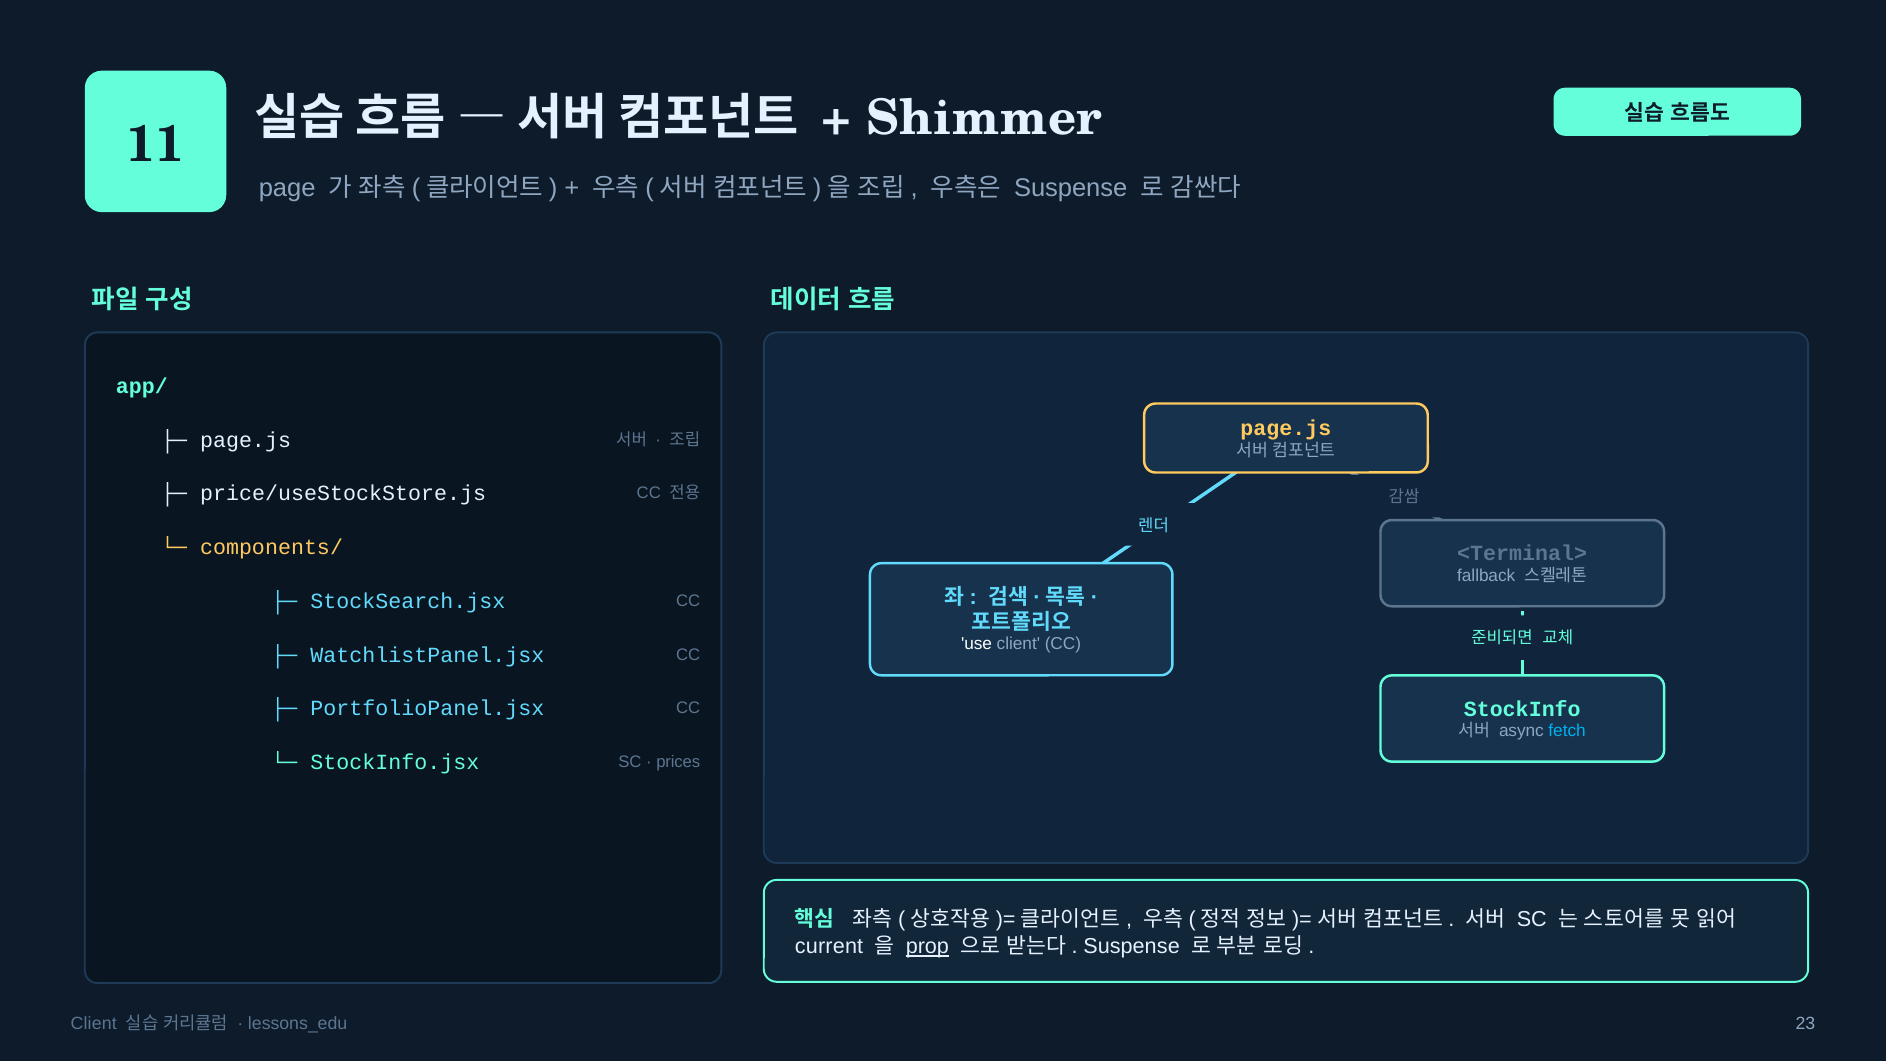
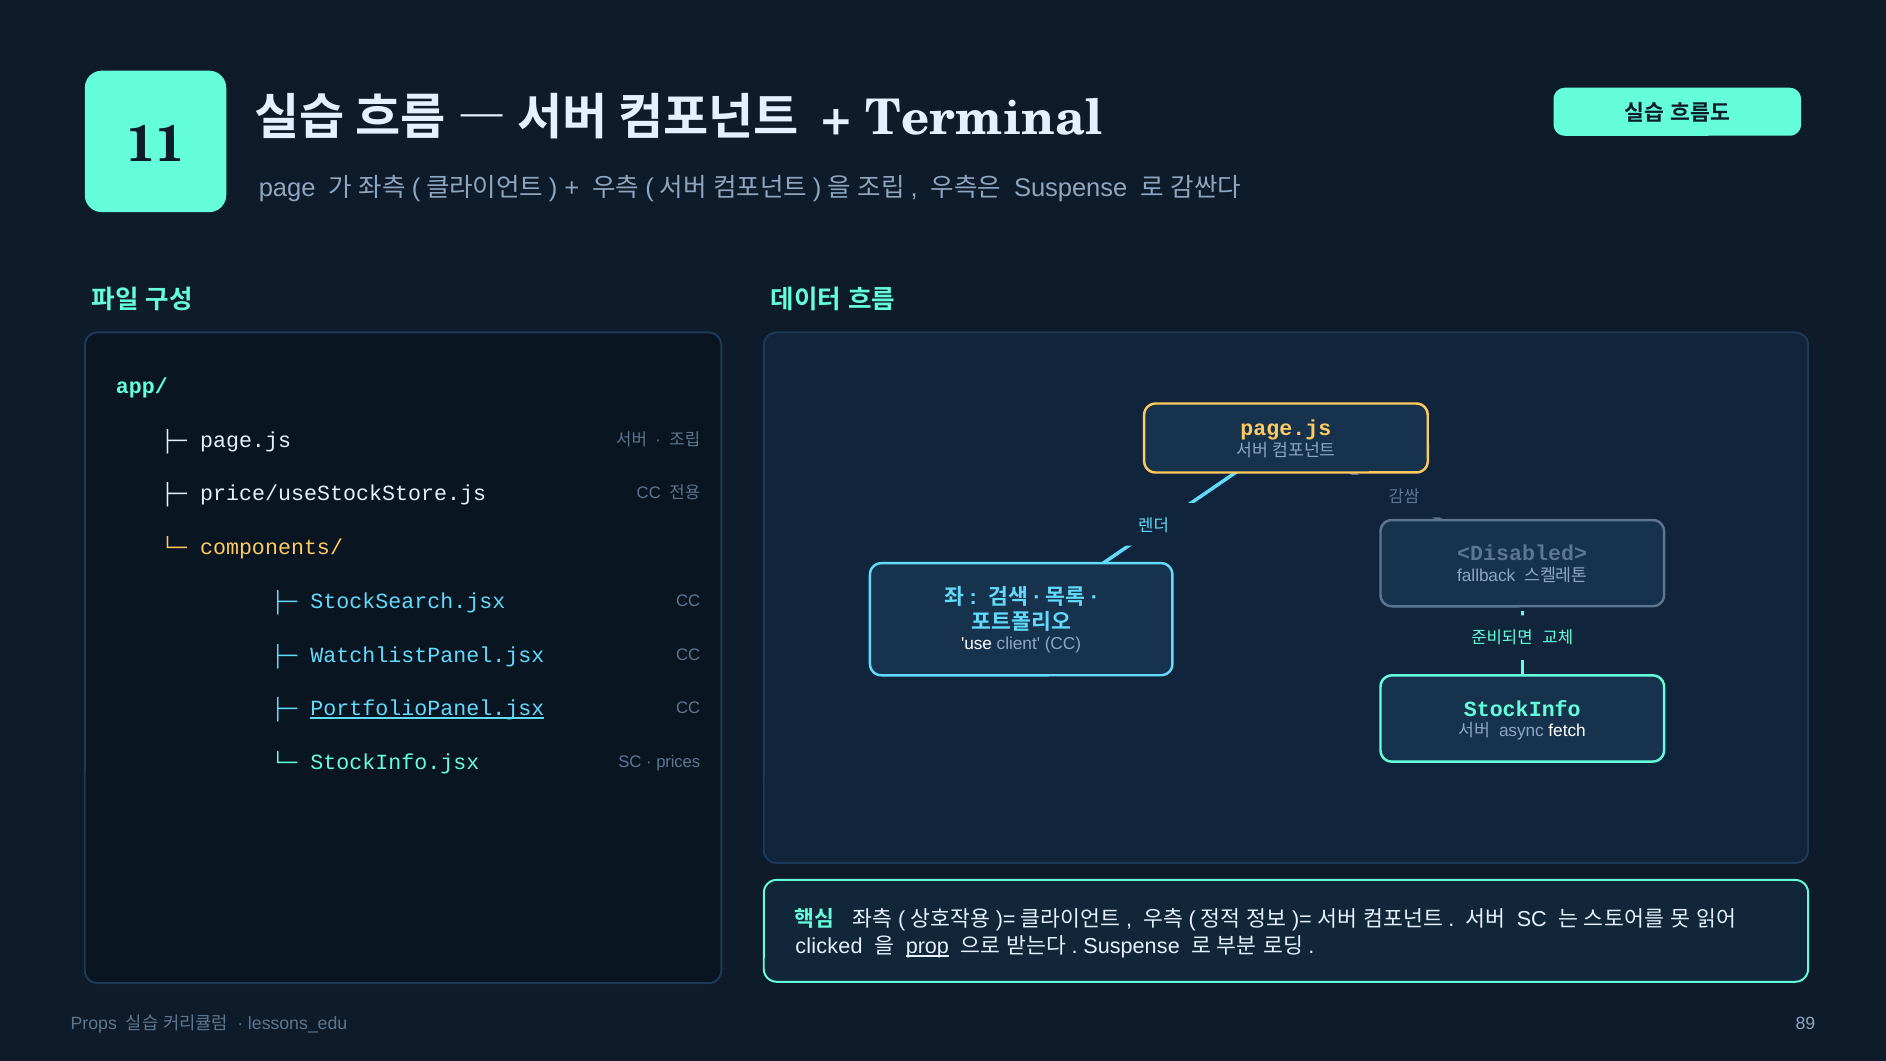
Shimmer: Shimmer -> Terminal (984, 118)
<Terminal>: <Terminal> -> <Disabled> (1522, 553)
PortfolioPanel.jsx underline: none -> present (427, 709)
fetch colour: light blue -> white (1567, 731)
current: current -> clicked (829, 946)
Client: Client -> Props (94, 1024)
23: 23 -> 89 (1805, 1024)
